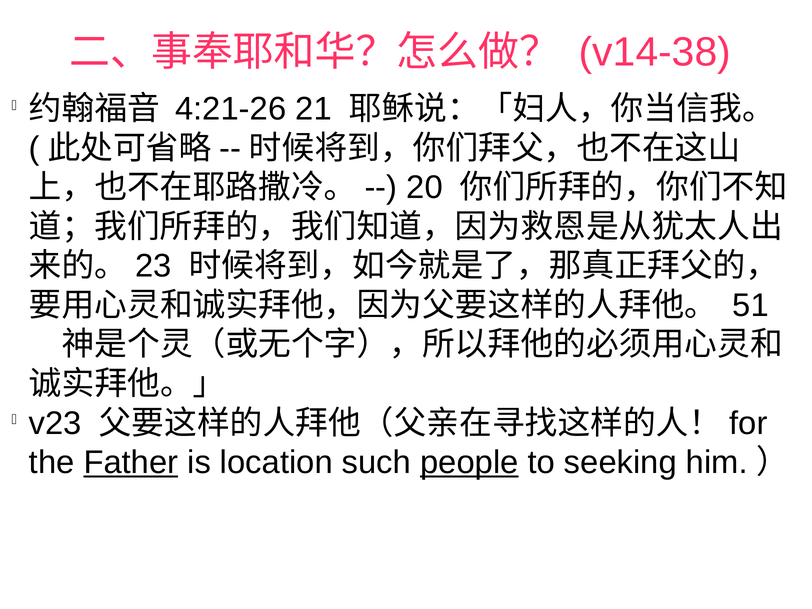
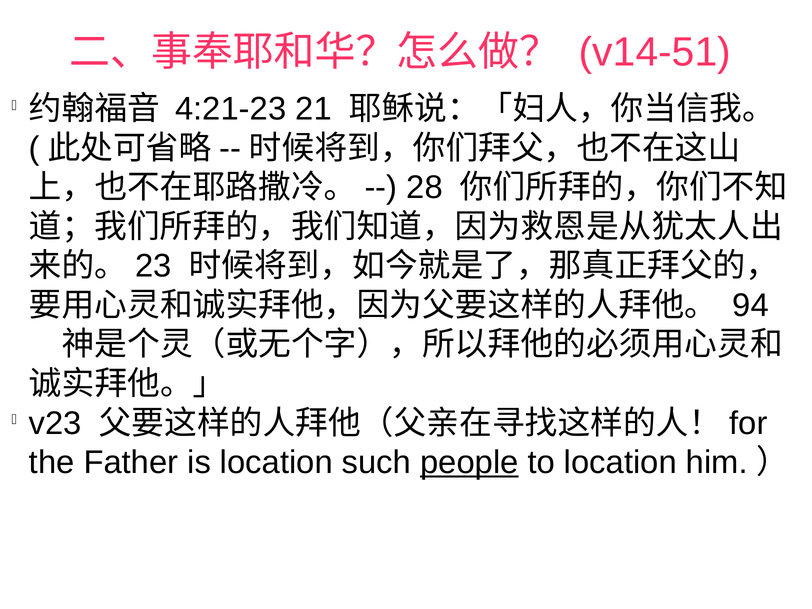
v14-38: v14-38 -> v14-51 (655, 52)
4:21-26: 4:21-26 -> 4:21-23 (231, 109)
20: 20 -> 28 (424, 187)
51: 51 -> 94 (751, 305)
Father underline: present -> none (131, 463)
to seeking: seeking -> location (620, 463)
